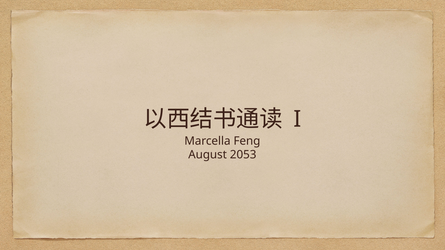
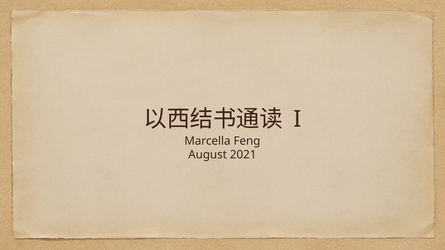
2053: 2053 -> 2021 (243, 155)
